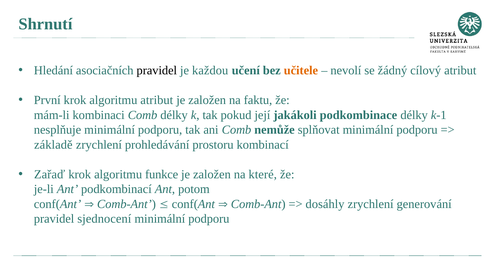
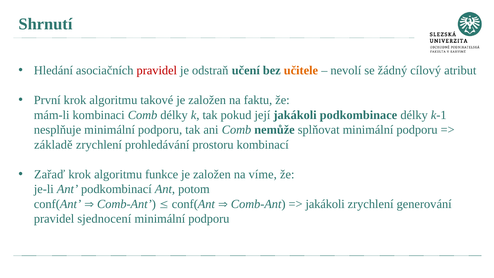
pravidel colour: black -> red (157, 71)
každou: každou -> odstraň (210, 71)
algoritmu atribut: atribut -> takové (157, 100)
které: které -> víme (263, 174)
dosáhly: dosáhly -> jakákoli (325, 204)
